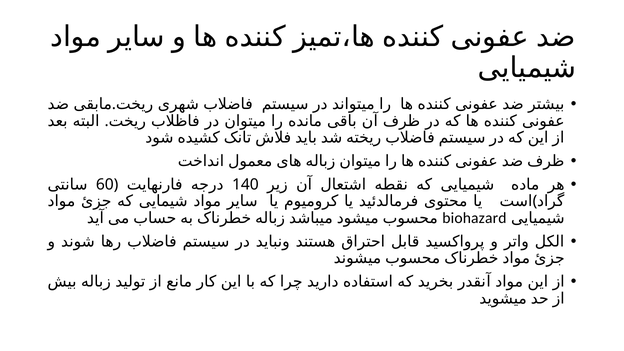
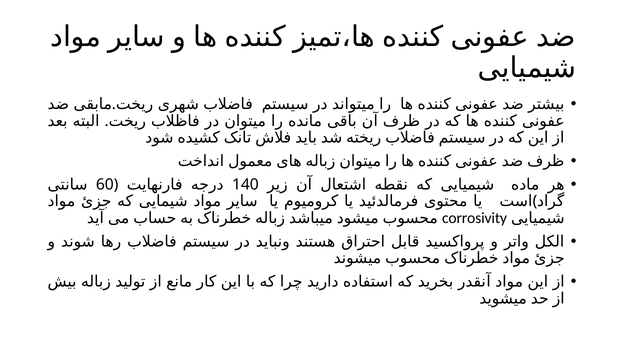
biohazard: biohazard -> corrosivity (475, 218)
